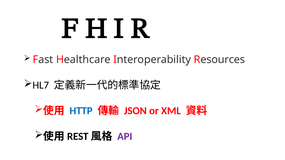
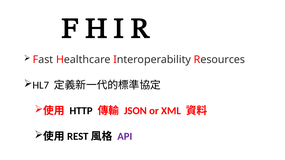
HTTP colour: blue -> black (81, 111)
